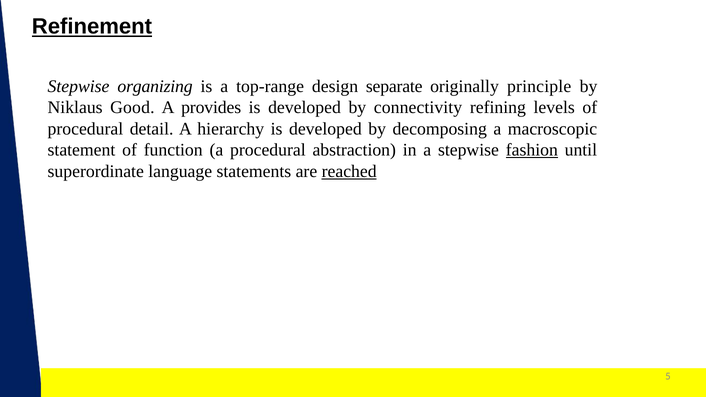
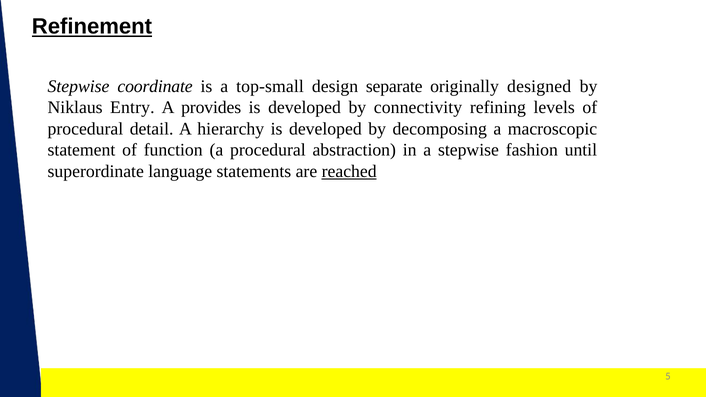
organizing: organizing -> coordinate (155, 86)
top-range: top-range -> top-small (270, 86)
principle: principle -> designed (539, 86)
Good: Good -> Entry (132, 107)
fashion underline: present -> none (532, 150)
